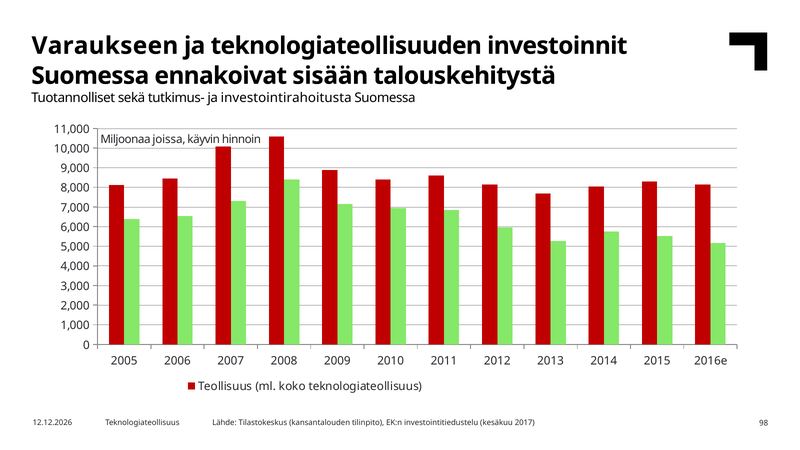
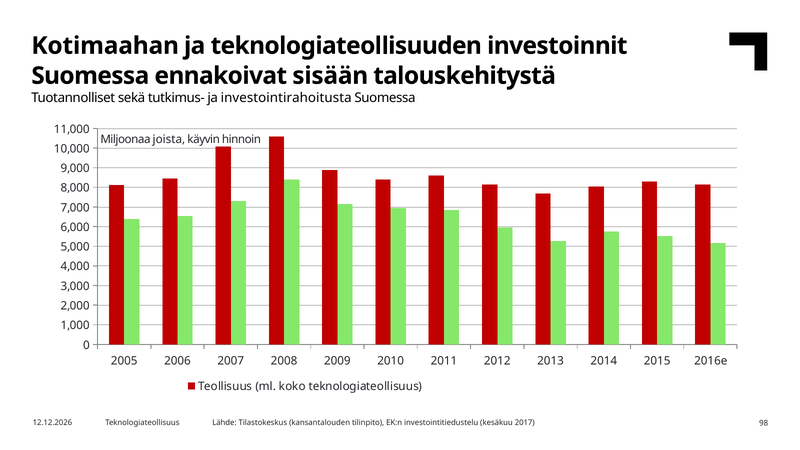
Varaukseen: Varaukseen -> Kotimaahan (105, 46)
joissa: joissa -> joista (169, 140)
